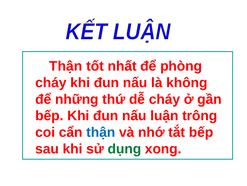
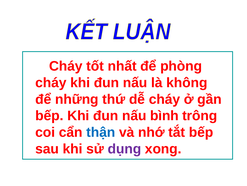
Thận: Thận -> Cháy (66, 66)
luận: luận -> bình (164, 115)
dụng colour: green -> purple (124, 148)
